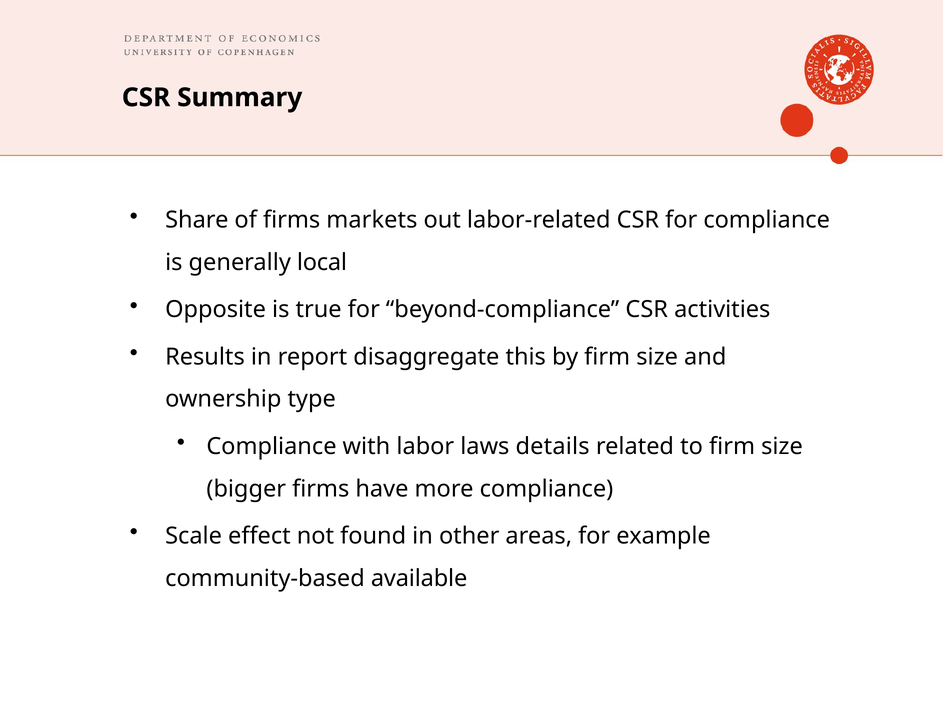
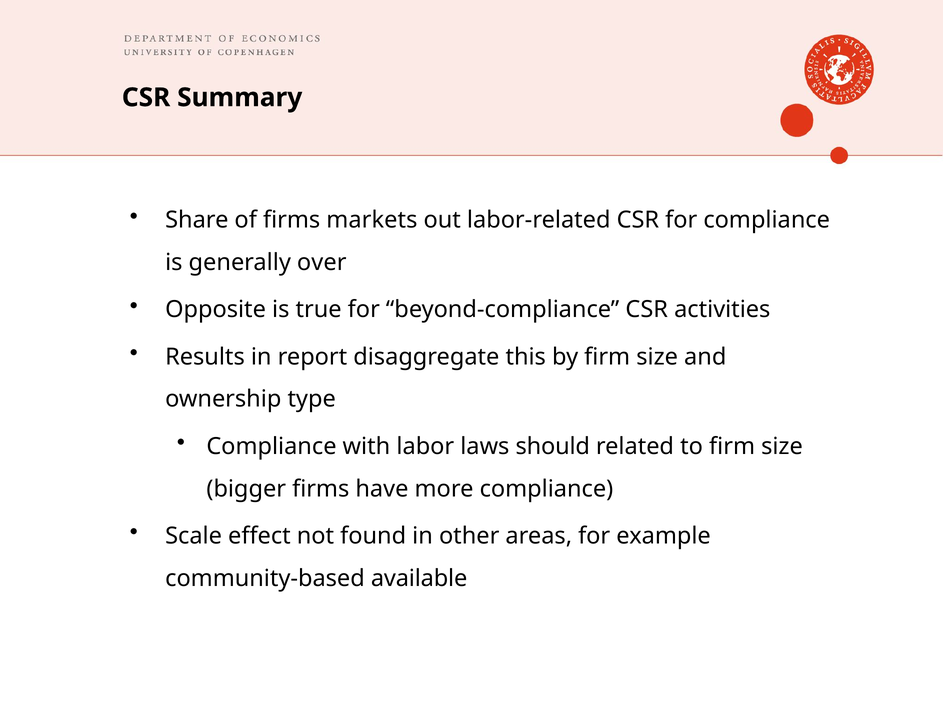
local: local -> over (322, 263)
details: details -> should (553, 446)
